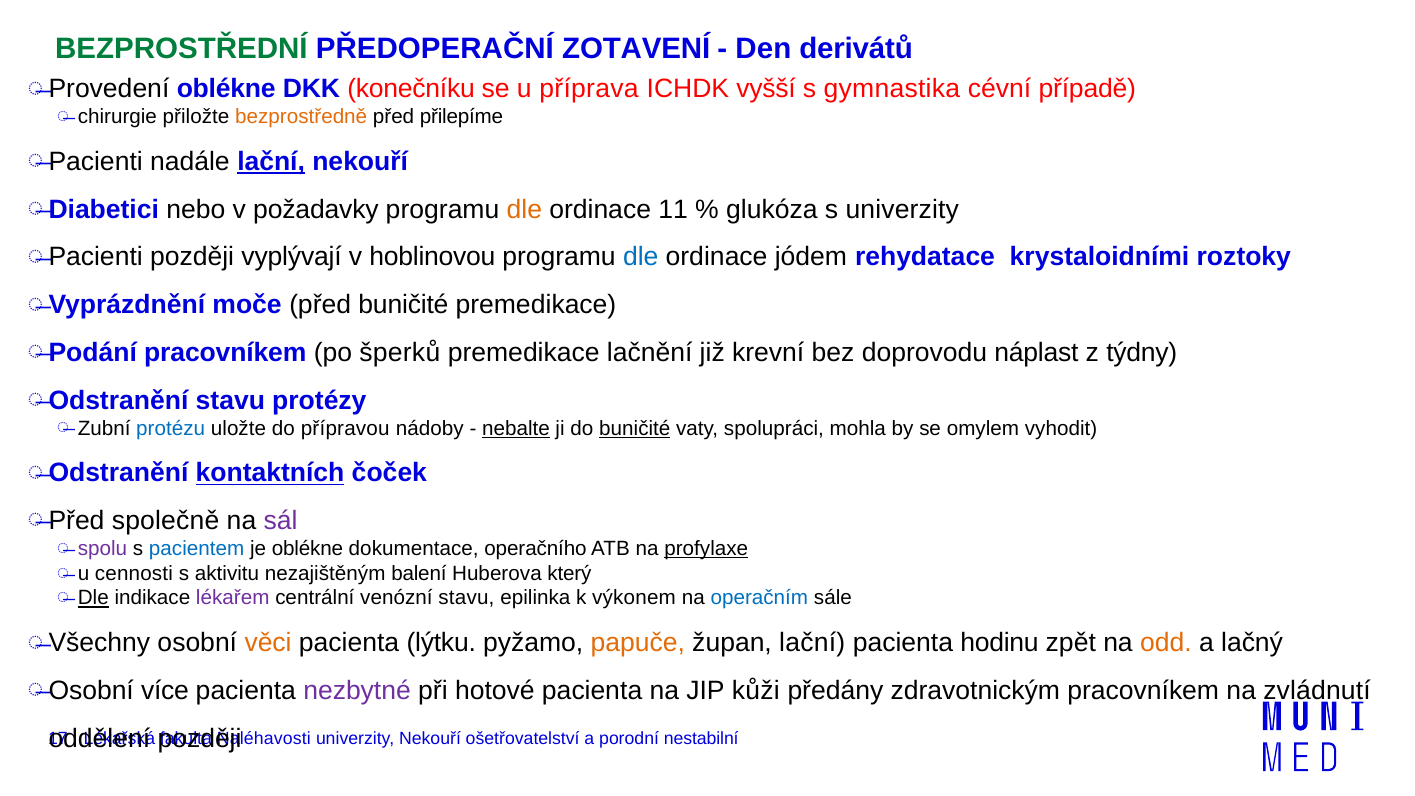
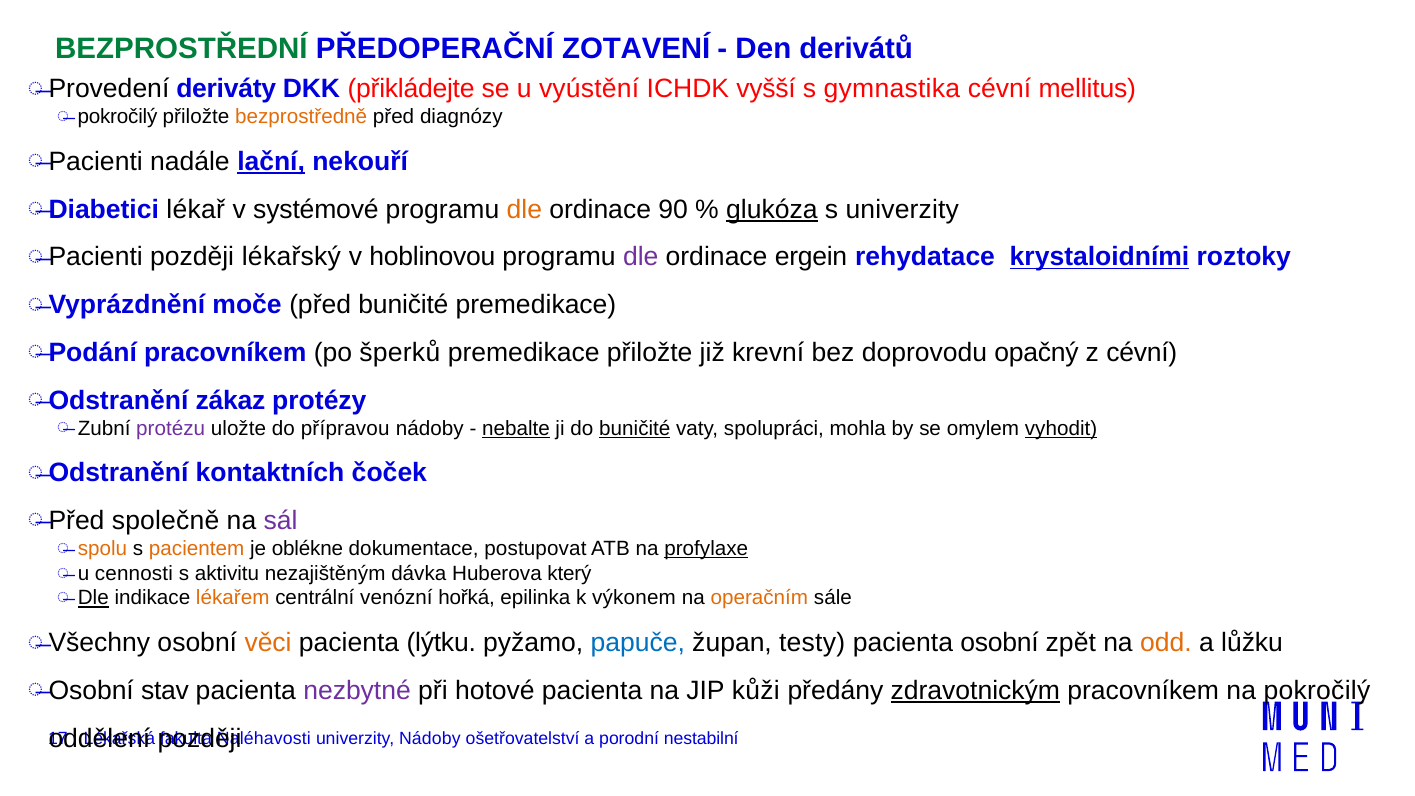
oblékne: oblékne -> deriváty (226, 89)
konečníku: konečníku -> přikládejte (411, 89)
příprava: příprava -> vyústění (589, 89)
případě: případě -> mellitus (1087, 89)
chirurgie: chirurgie -> pokročilý (117, 117)
přilepíme: přilepíme -> diagnózy (461, 117)
nebo: nebo -> lékař (196, 209)
požadavky: požadavky -> systémové (316, 209)
11: 11 -> 90 (673, 209)
glukóza underline: none -> present (772, 209)
vyplývají: vyplývají -> lékařský (291, 257)
dle colour: blue -> purple (641, 257)
jódem: jódem -> ergein (811, 257)
krystaloidními underline: none -> present (1100, 257)
premedikace lačnění: lačnění -> přiložte (650, 353)
náplast: náplast -> opačný (1036, 353)
z týdny: týdny -> cévní (1142, 353)
stavu: stavu -> zákaz (230, 400)
protézu colour: blue -> purple (171, 428)
vyhodit underline: none -> present (1061, 428)
kontaktních underline: present -> none (270, 473)
spolu colour: purple -> orange (102, 549)
pacientem colour: blue -> orange (197, 549)
operačního: operačního -> postupovat (535, 549)
balení: balení -> dávka (419, 573)
lékařem colour: purple -> orange (233, 598)
venózní stavu: stavu -> hořká (467, 598)
operačním colour: blue -> orange (759, 598)
papuče colour: orange -> blue (638, 643)
župan lační: lační -> testy (812, 643)
pacienta hodinu: hodinu -> osobní (1000, 643)
lačný: lačný -> lůžku (1252, 643)
více: více -> stav (165, 690)
zdravotnickým underline: none -> present (975, 690)
na zvládnutí: zvládnutí -> pokročilý (1317, 690)
univerzity Nekouří: Nekouří -> Nádoby (430, 739)
